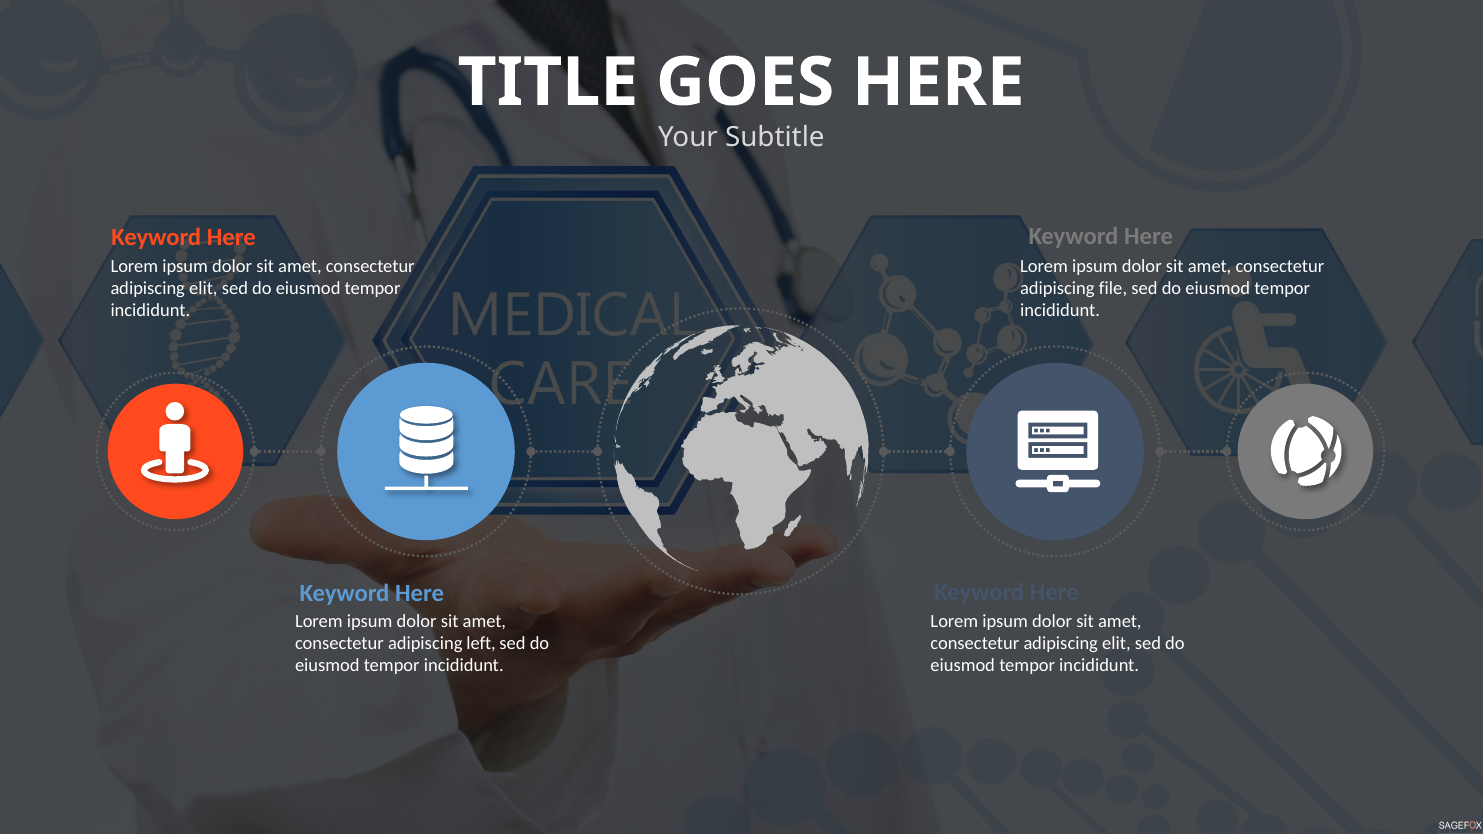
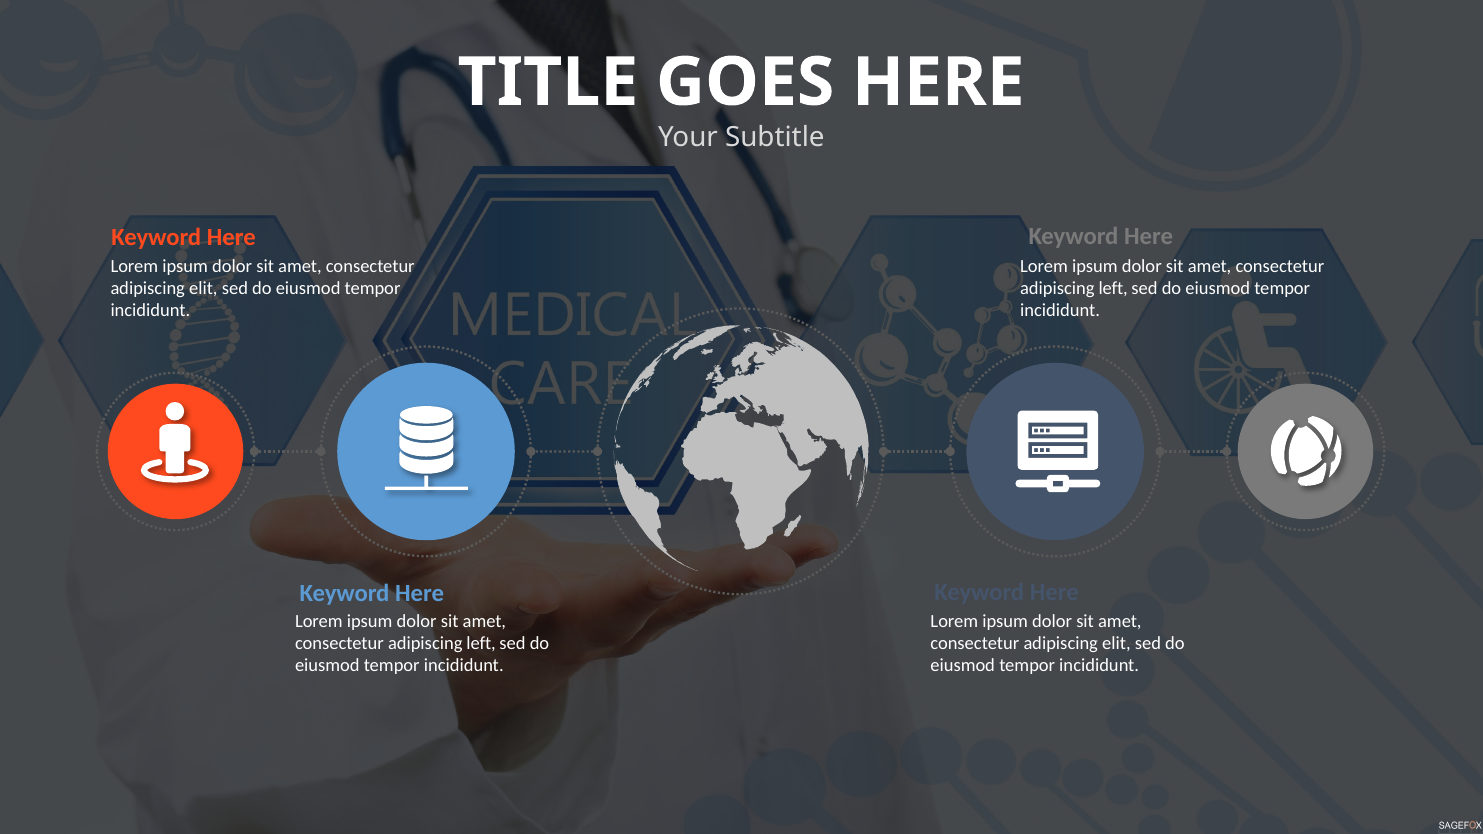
file: file -> left (1113, 289)
